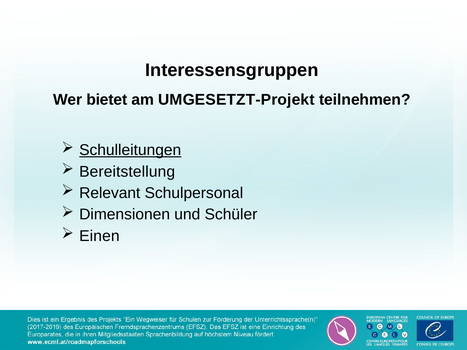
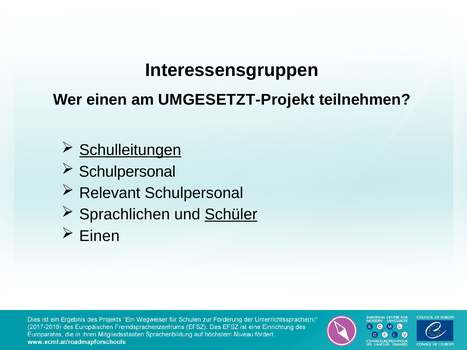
Wer bietet: bietet -> einen (107, 100)
Bereitstellung: Bereitstellung -> Schulpersonal (127, 172)
Dimensionen: Dimensionen -> Sprachlichen (125, 215)
Schüler underline: none -> present (231, 215)
